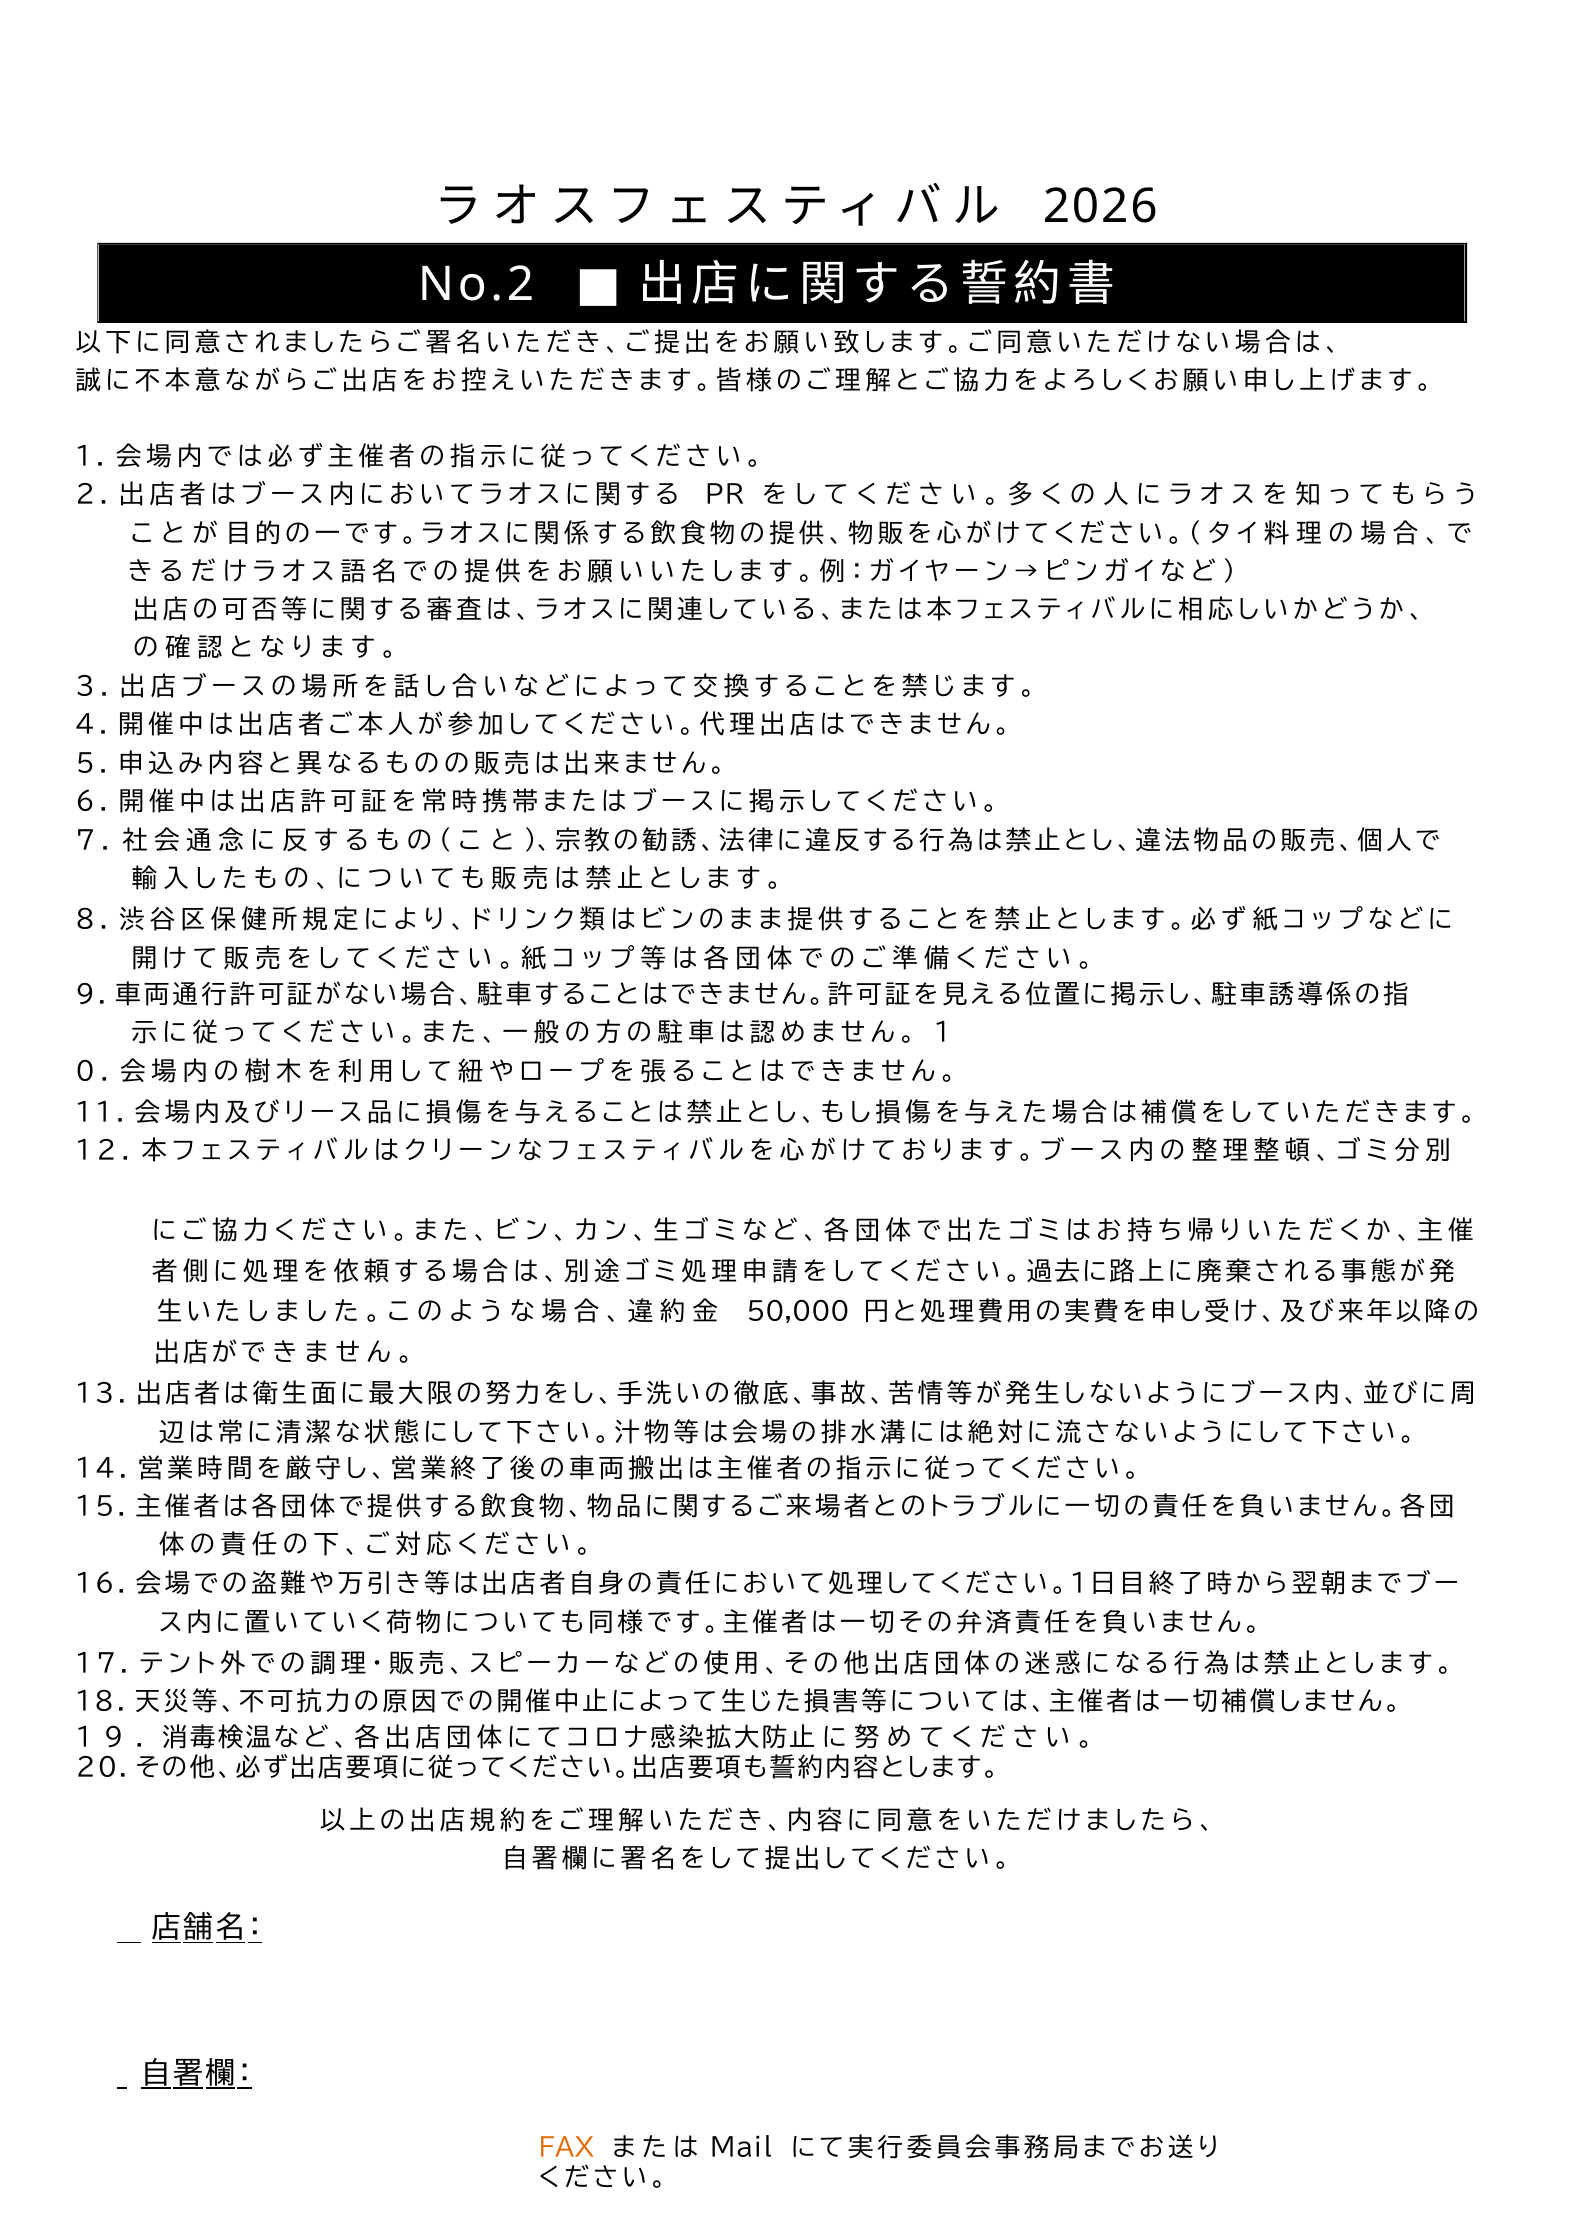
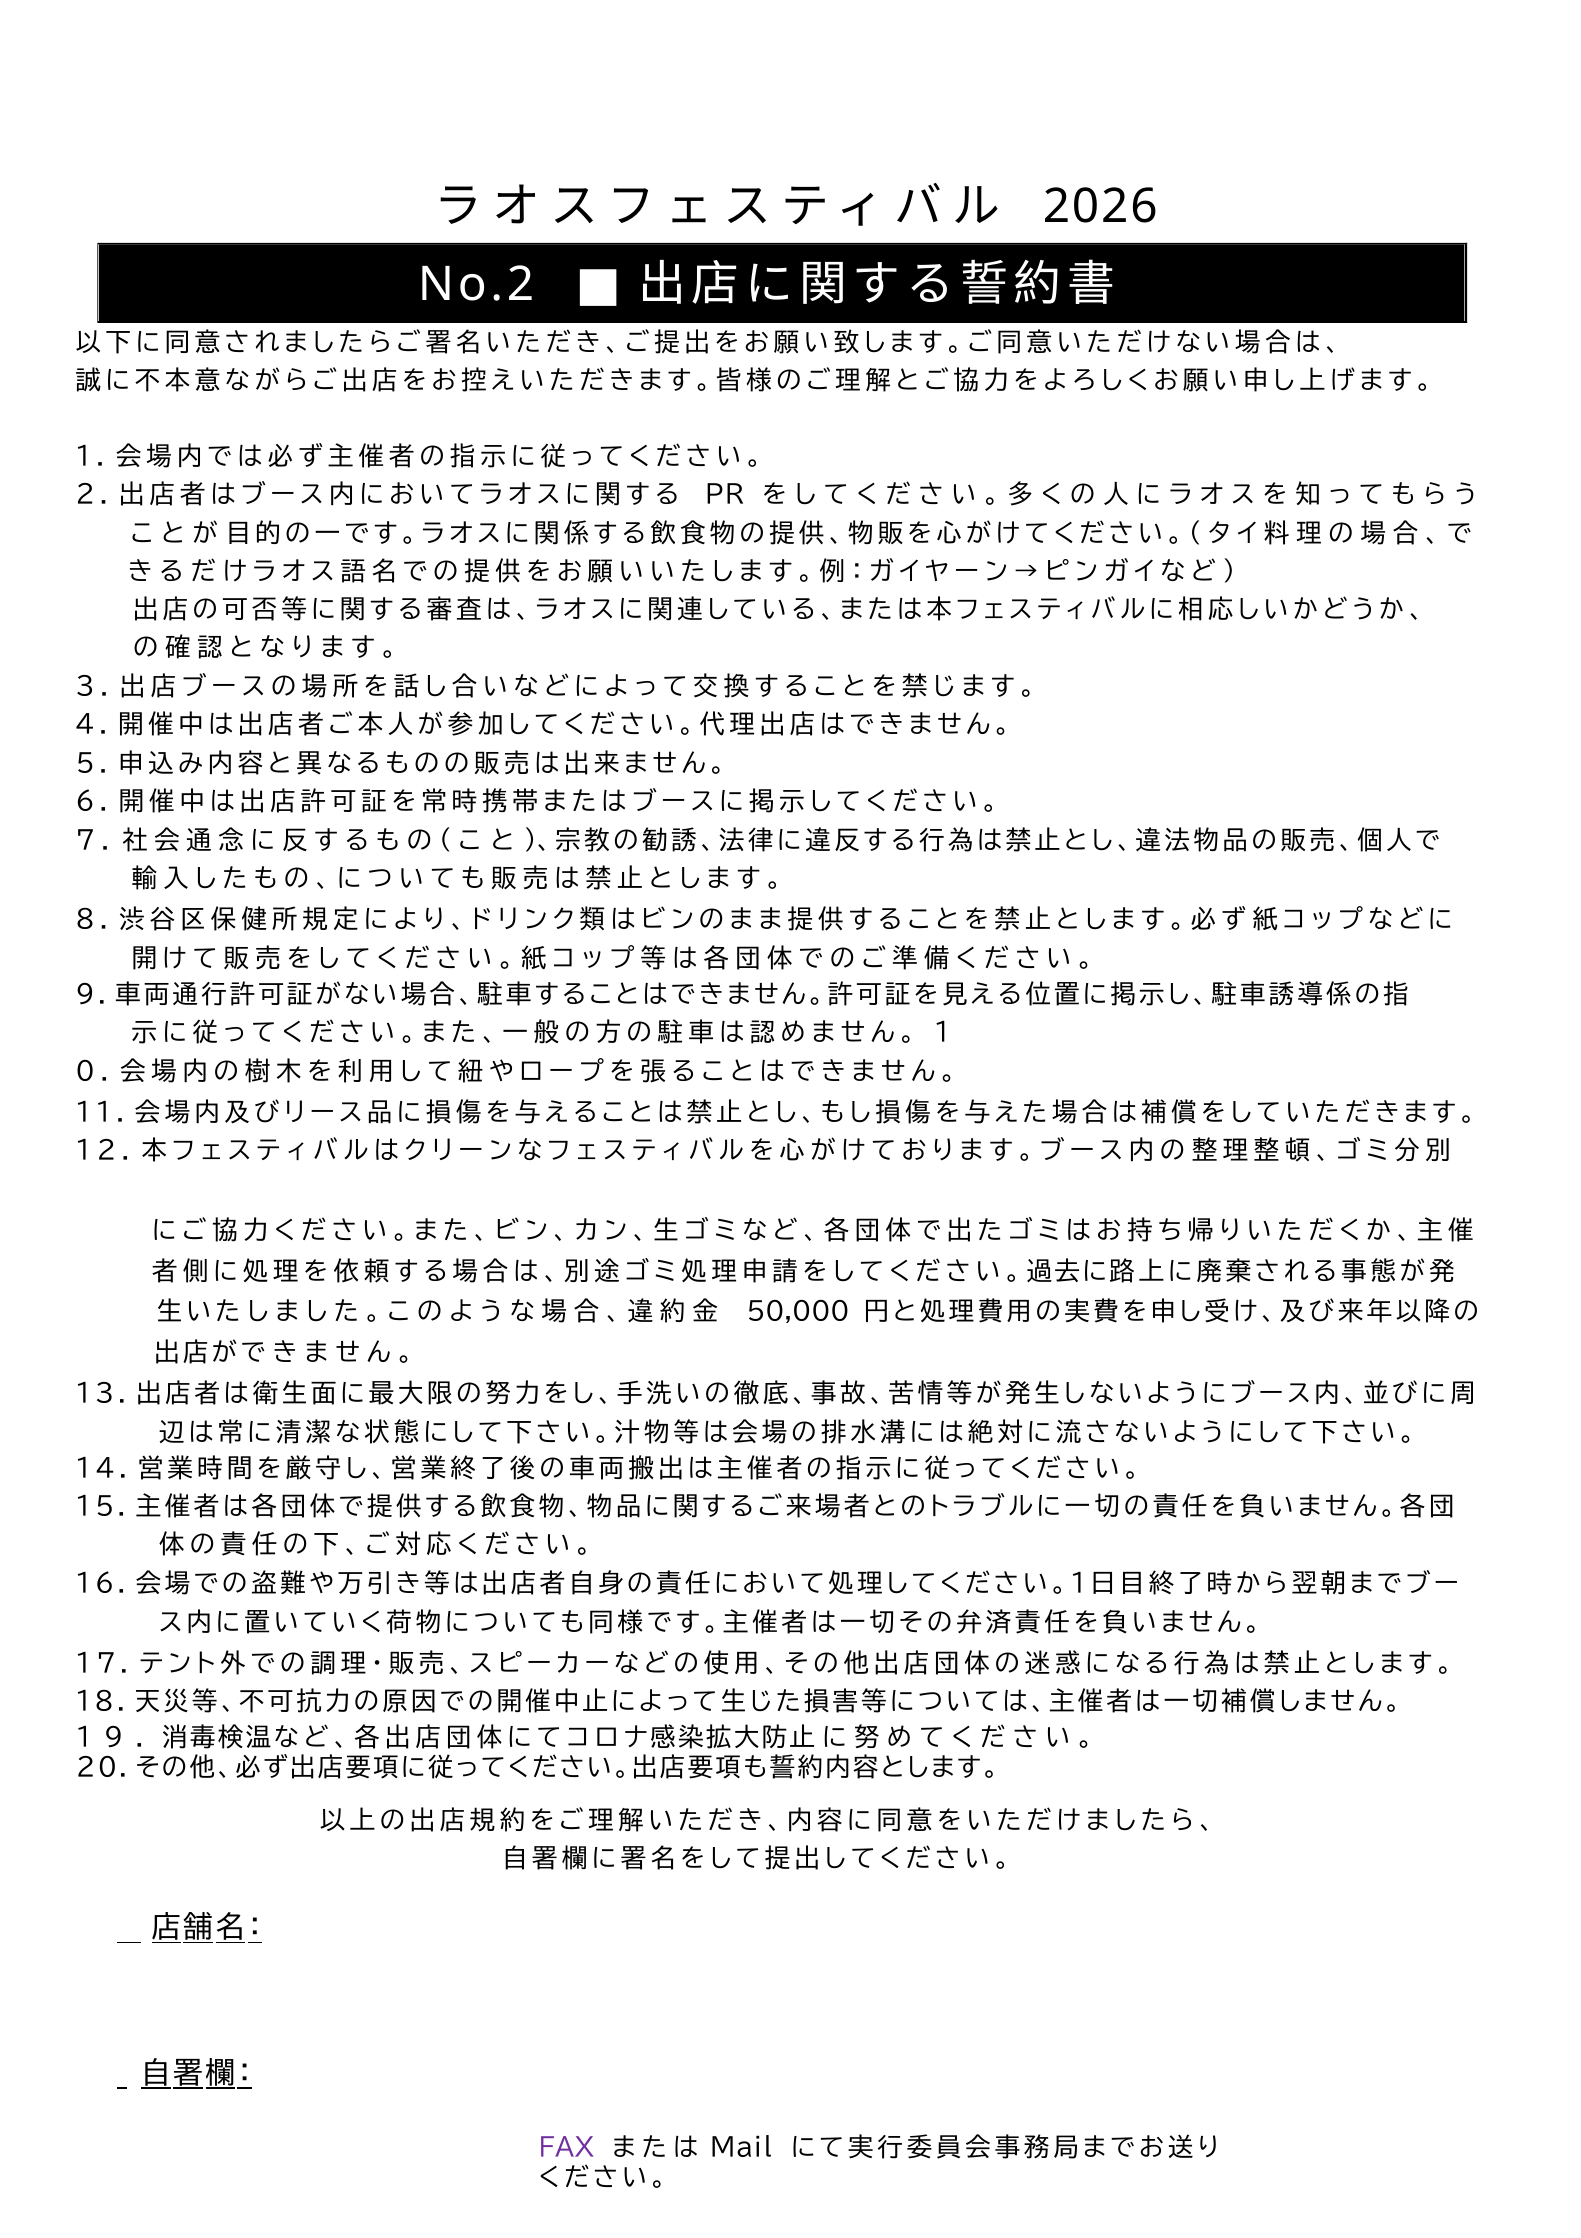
FAX colour: orange -> purple (567, 2148)
